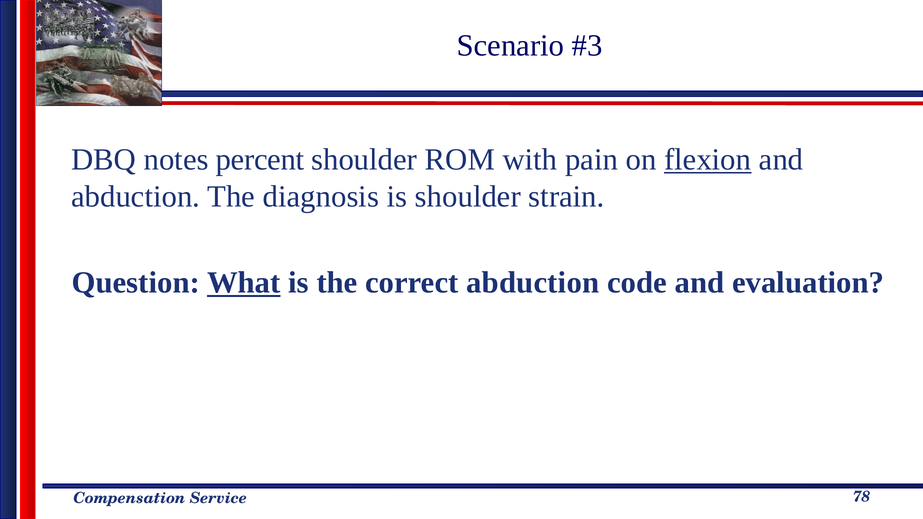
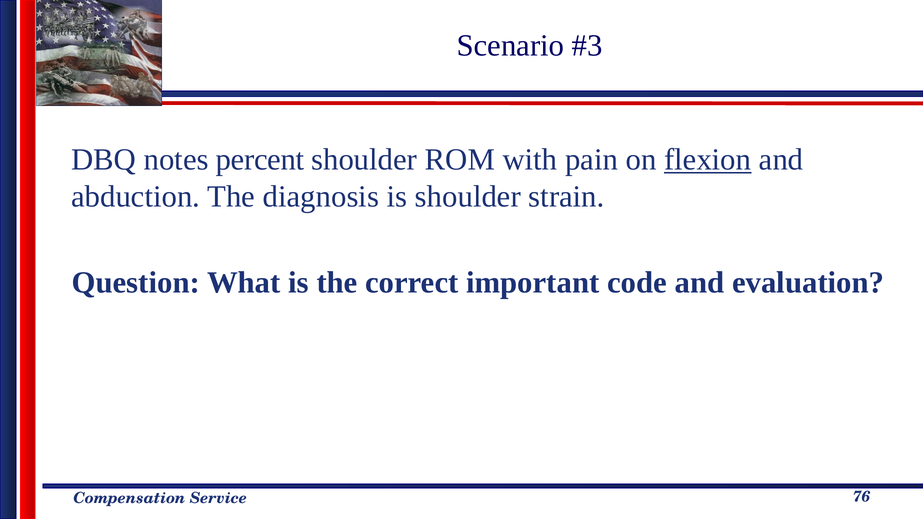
What underline: present -> none (244, 283)
correct abduction: abduction -> important (533, 283)
78: 78 -> 76 (861, 497)
